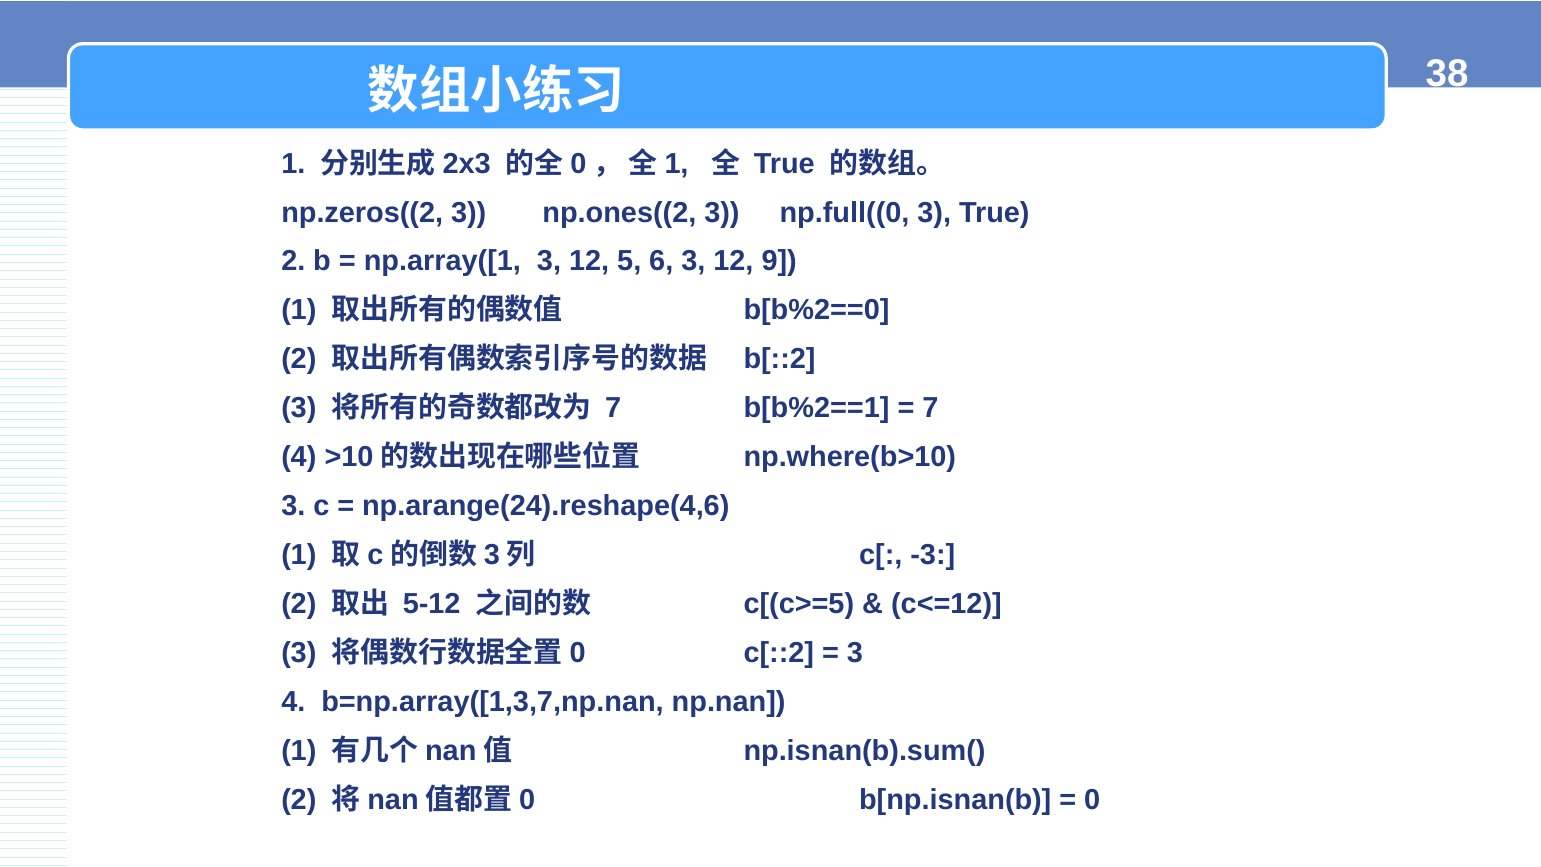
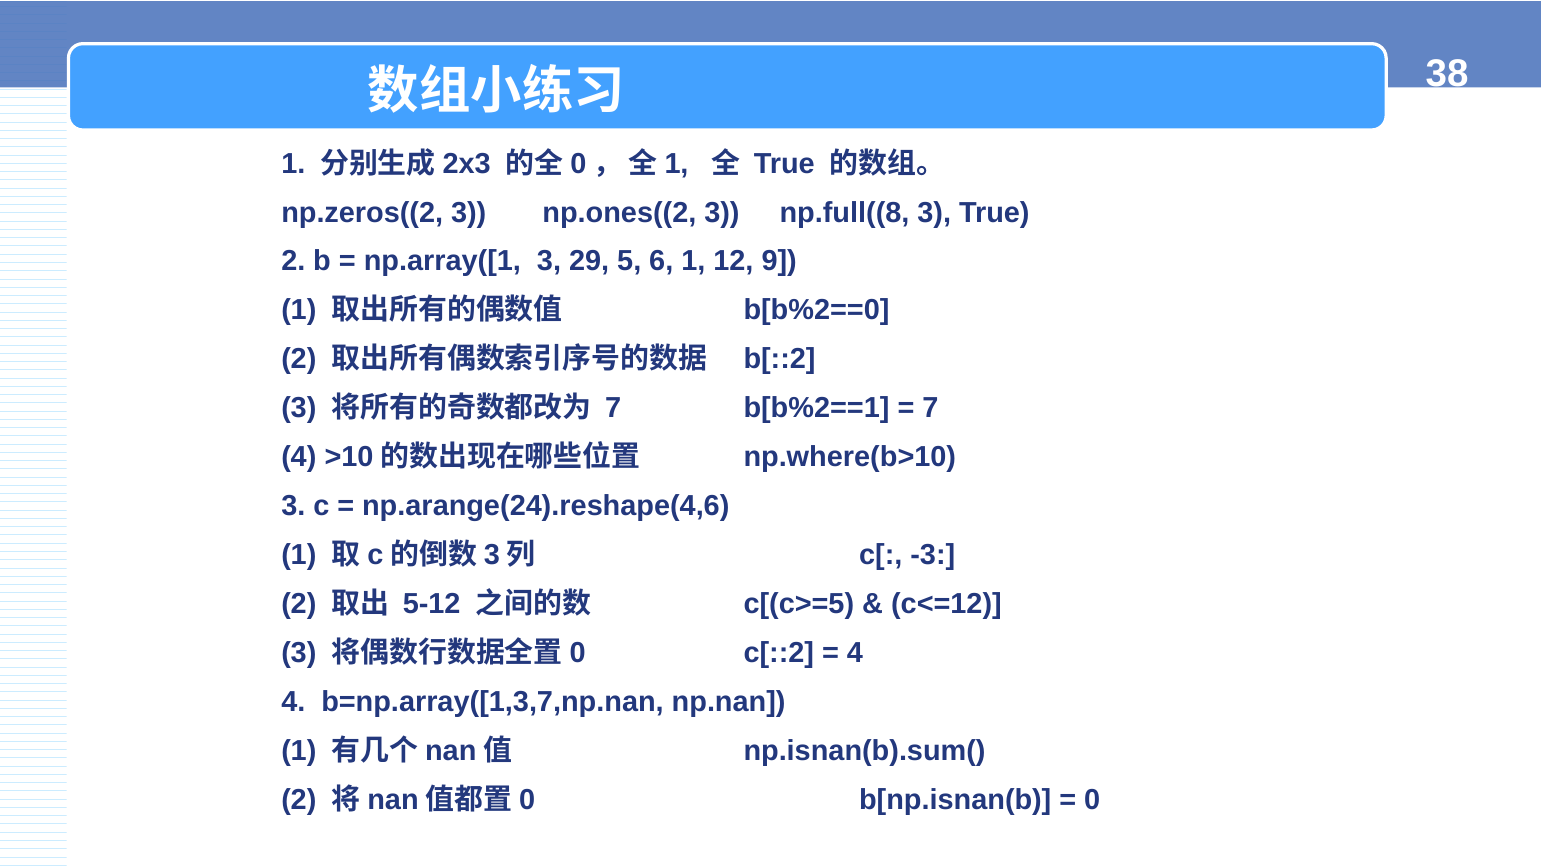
np.full((0: np.full((0 -> np.full((8 (845, 212)
np.array([1 3 12: 12 -> 29 (589, 261)
6 3: 3 -> 1 (693, 261)
3: 3 -> 4 (855, 653)
